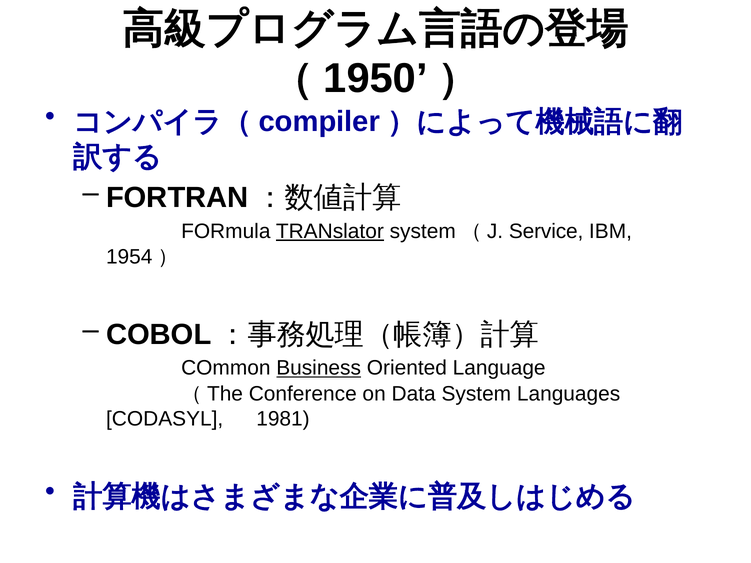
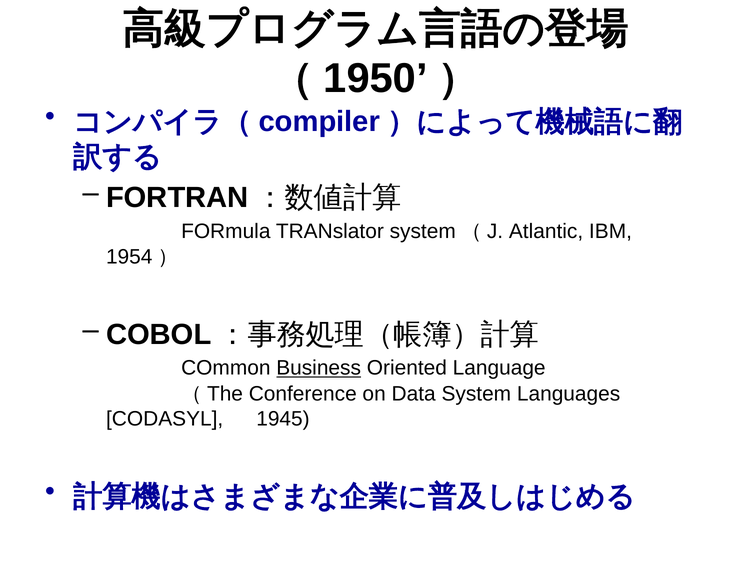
TRANslator underline: present -> none (330, 231)
Service: Service -> Atlantic (546, 231)
1981: 1981 -> 1945 (283, 419)
